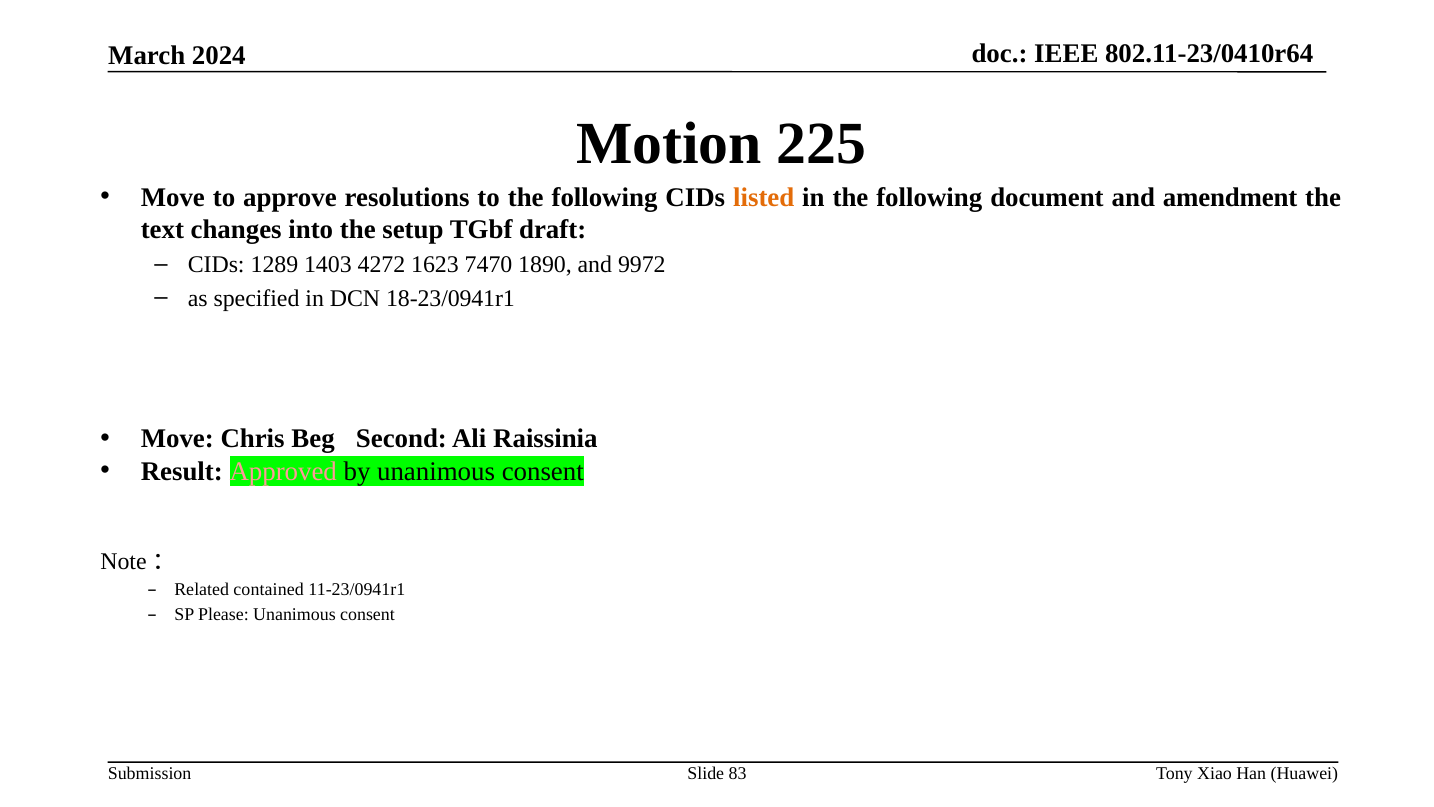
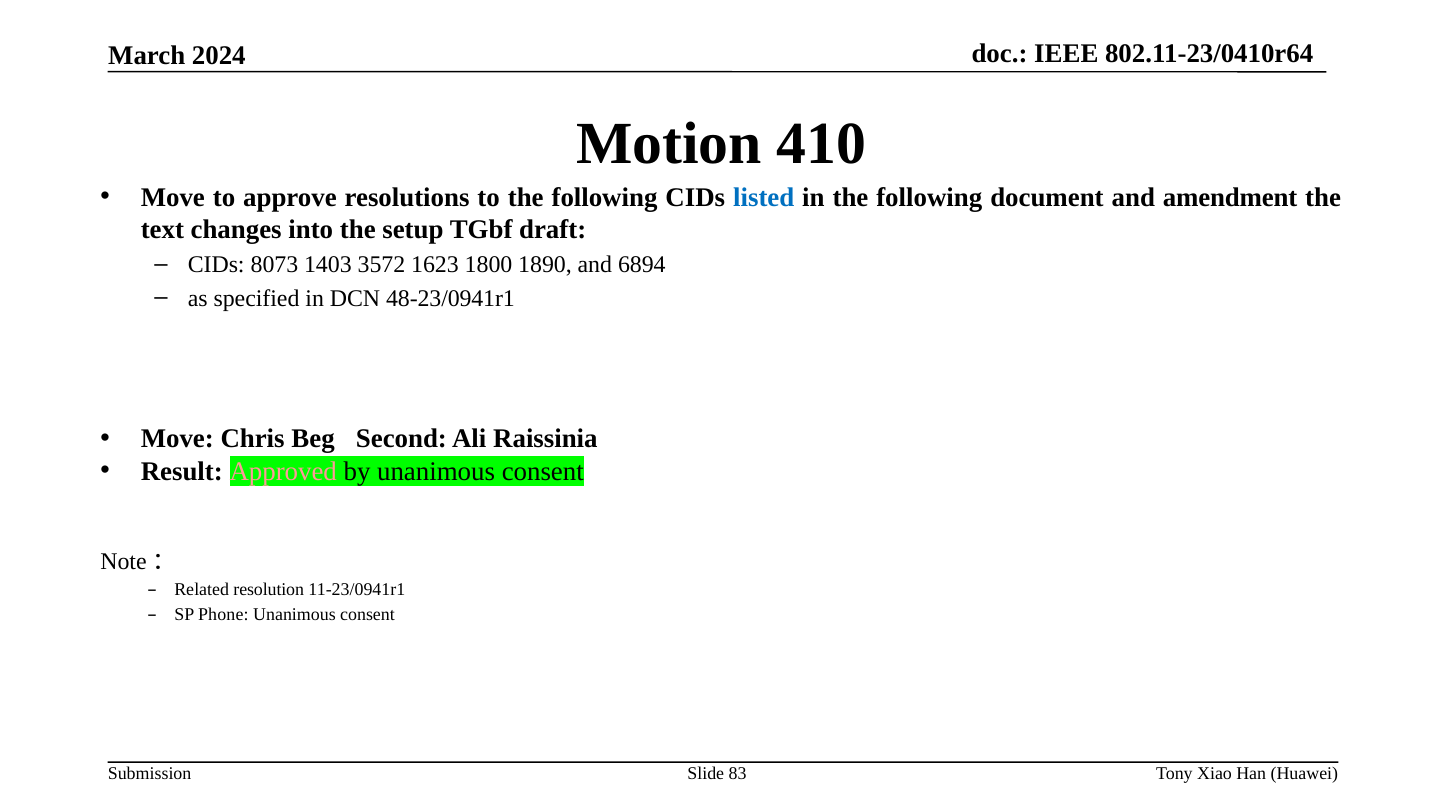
225: 225 -> 410 (822, 144)
listed colour: orange -> blue (764, 197)
1289: 1289 -> 8073 (274, 265)
4272: 4272 -> 3572 (381, 265)
7470: 7470 -> 1800 (489, 265)
9972: 9972 -> 6894 (642, 265)
18-23/0941r1: 18-23/0941r1 -> 48-23/0941r1 (450, 298)
contained: contained -> resolution (269, 590)
Please: Please -> Phone (223, 615)
